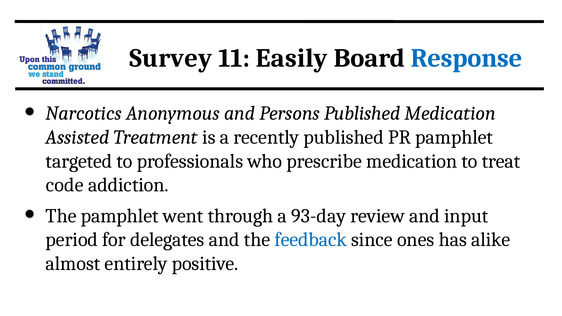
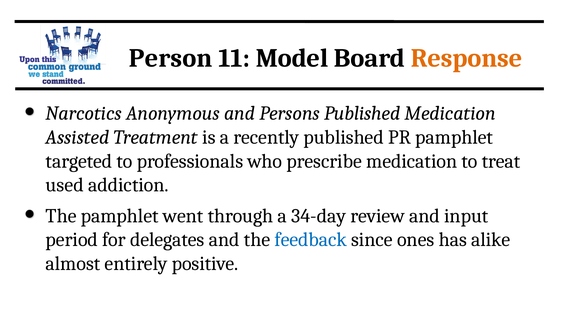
Survey: Survey -> Person (171, 58)
Easily: Easily -> Model (292, 58)
Response colour: blue -> orange (467, 58)
code: code -> used (65, 185)
93-day: 93-day -> 34-day (319, 216)
